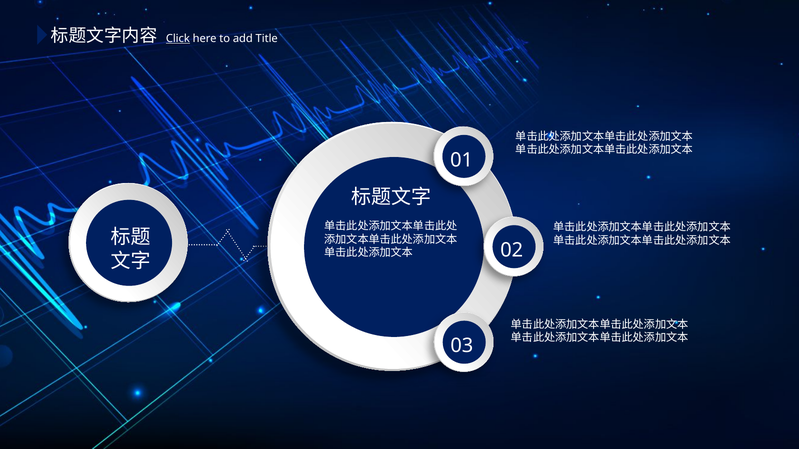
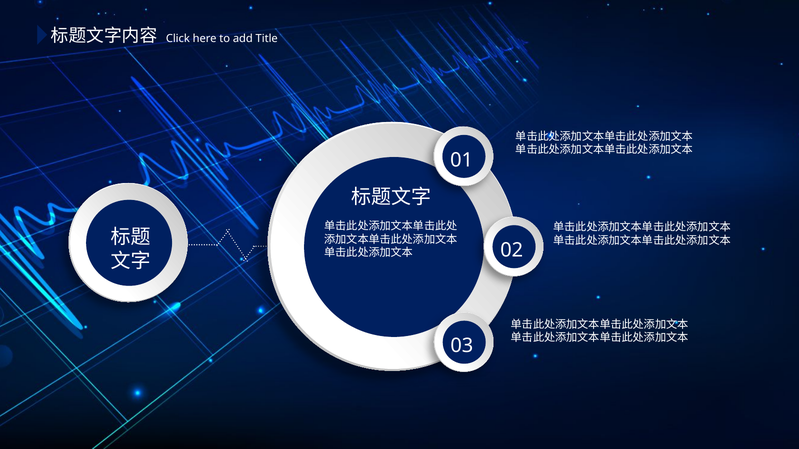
Click underline: present -> none (178, 39)
